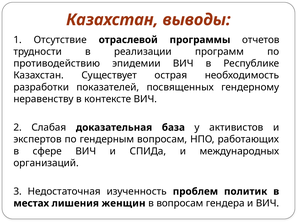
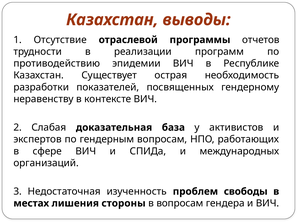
политик: политик -> свободы (246, 192)
женщин: женщин -> стороны (124, 204)
